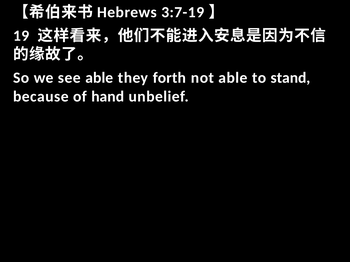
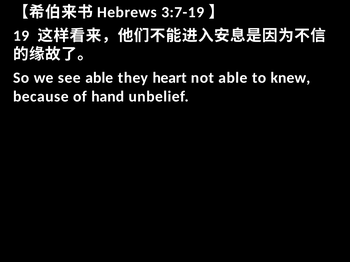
forth: forth -> heart (170, 78)
stand: stand -> knew (290, 78)
